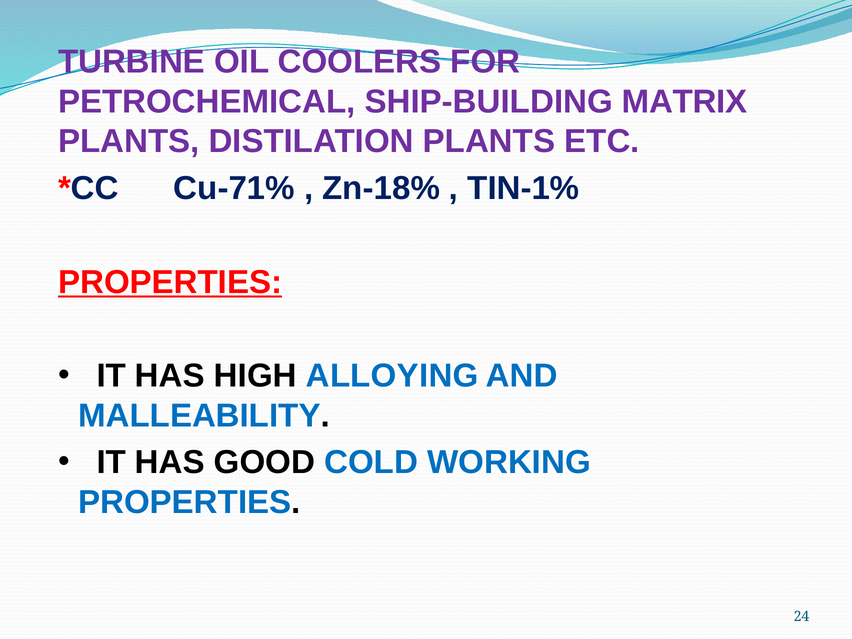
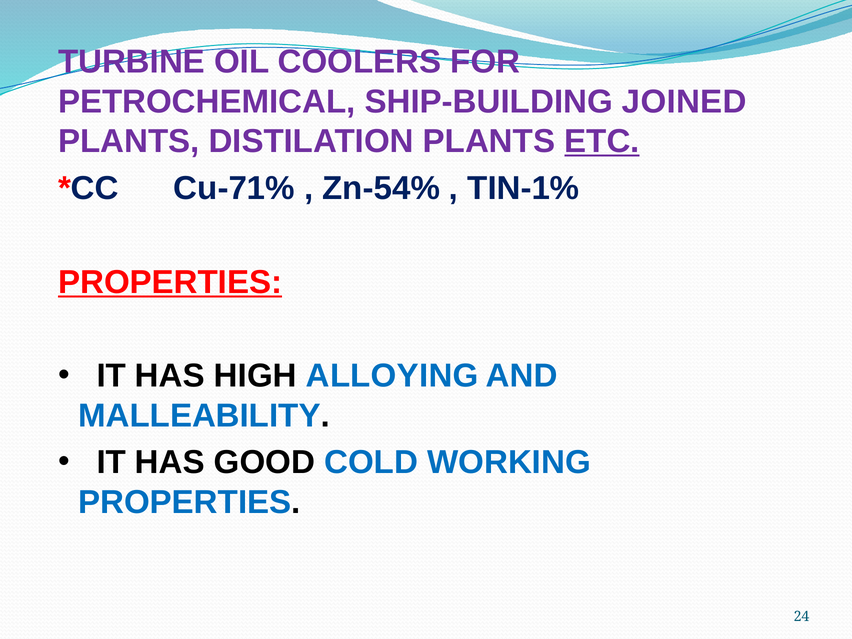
MATRIX: MATRIX -> JOINED (684, 102)
ETC underline: none -> present (602, 141)
Zn-18%: Zn-18% -> Zn-54% (381, 188)
